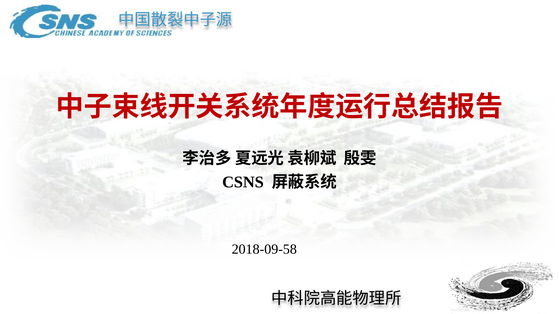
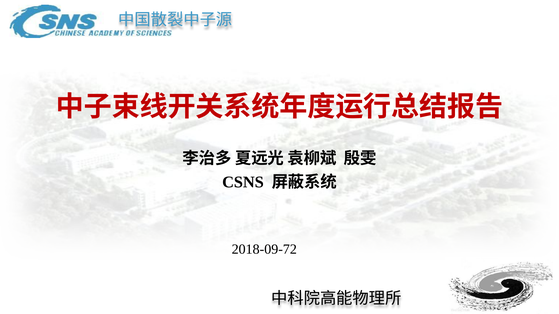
2018-09-58: 2018-09-58 -> 2018-09-72 (264, 250)
